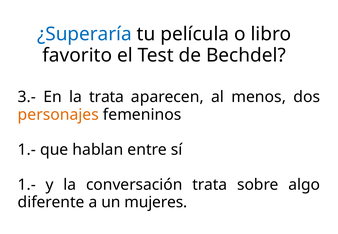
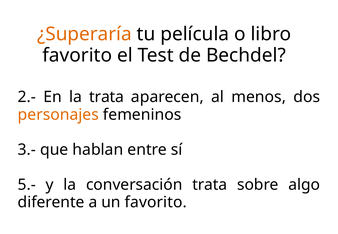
¿Superaría colour: blue -> orange (84, 34)
3.-: 3.- -> 2.- (27, 97)
1.-: 1.- -> 3.- (27, 150)
1.-: 1.- -> 5.- (27, 185)
un mujeres: mujeres -> favorito (156, 202)
